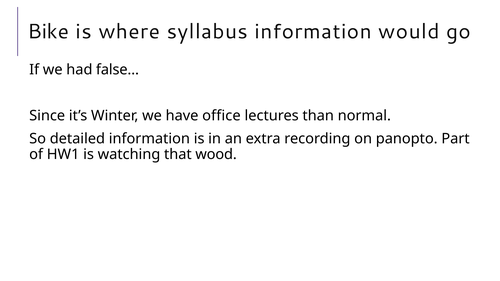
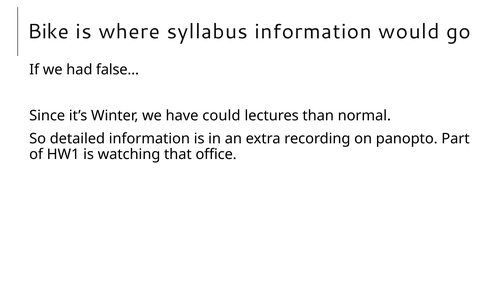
office: office -> could (221, 116)
wood: wood -> office (216, 155)
